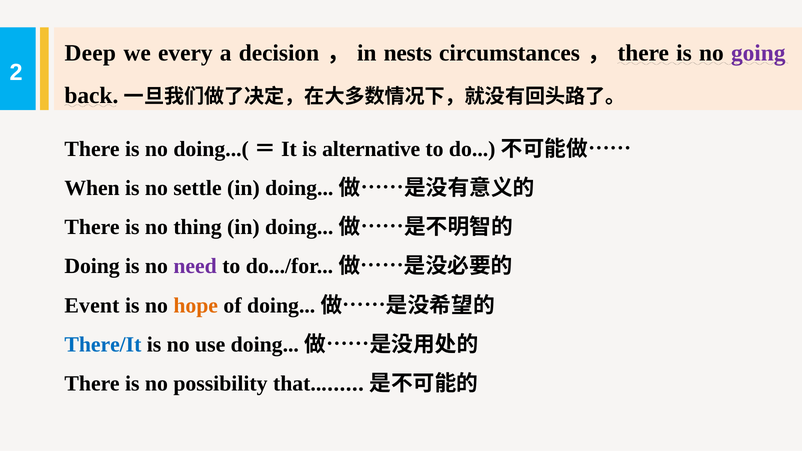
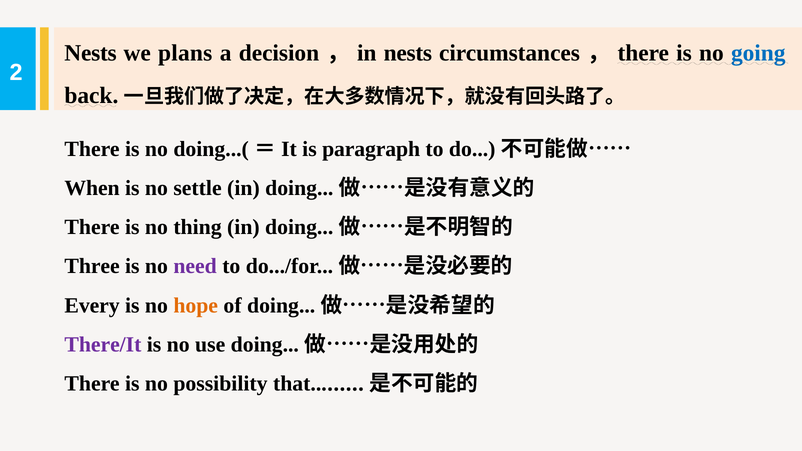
Deep: Deep -> Nests (91, 53)
every: every -> plans (185, 53)
going colour: purple -> blue (758, 53)
alternative: alternative -> paragraph (371, 149)
Doing: Doing -> Three (92, 266)
Event: Event -> Every (92, 306)
There/It colour: blue -> purple (103, 345)
